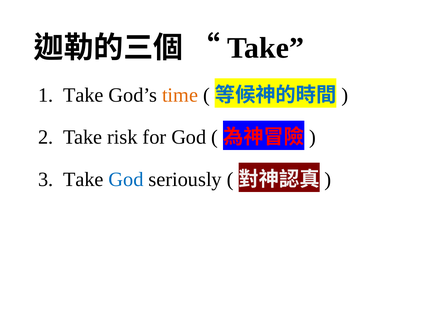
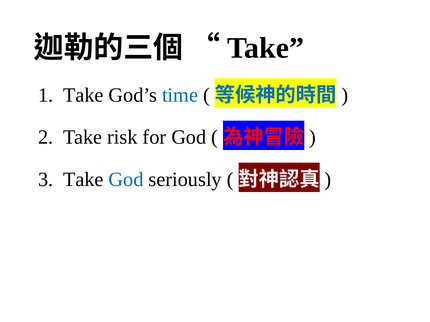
time colour: orange -> blue (180, 95)
